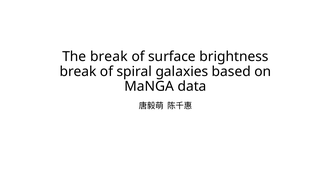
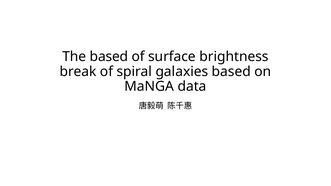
The break: break -> based (109, 57)
